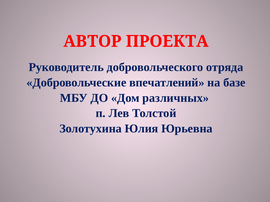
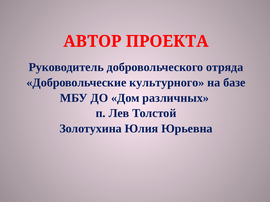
впечатлений: впечатлений -> культурного (167, 83)
